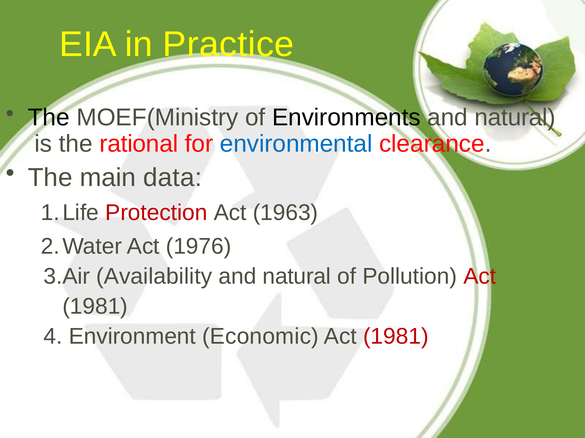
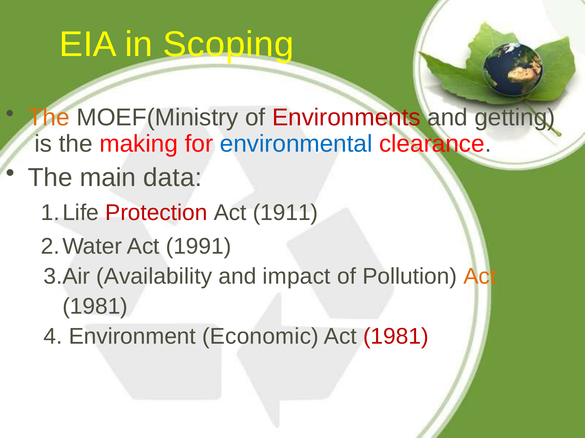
Practice: Practice -> Scoping (228, 44)
The colour: black -> orange (49, 118)
Environments colour: black -> red (346, 118)
natural: natural -> getting (515, 118)
rational: rational -> making (139, 144)
1963: 1963 -> 1911 (285, 213)
1976: 1976 -> 1991 (199, 247)
natural: natural -> impact (297, 277)
Act colour: red -> orange (480, 277)
